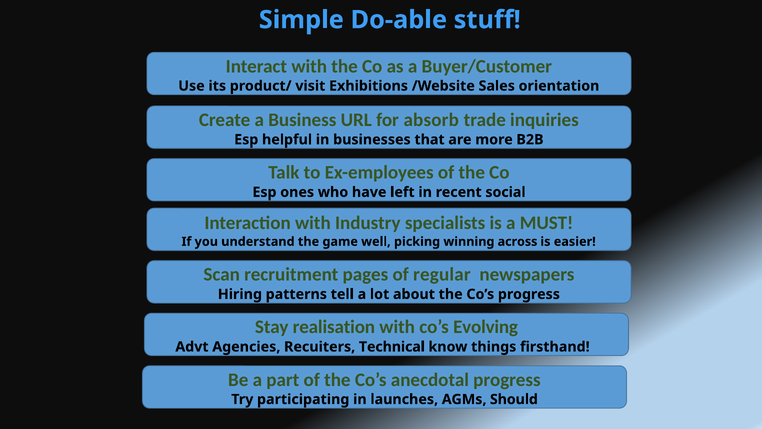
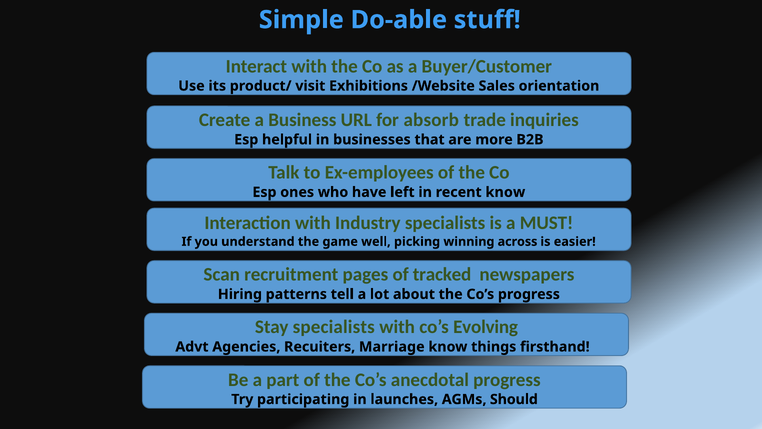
recent social: social -> know (505, 192)
regular: regular -> tracked (442, 274)
Stay realisation: realisation -> specialists (334, 327)
Technical: Technical -> Marriage (392, 347)
